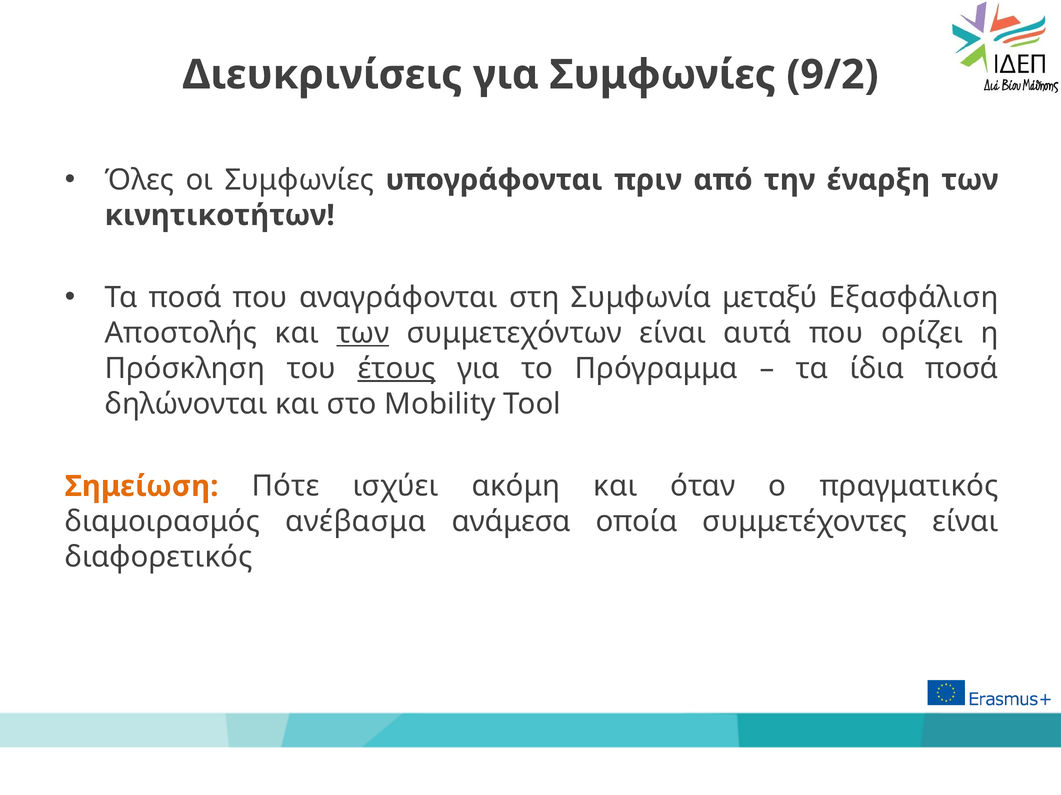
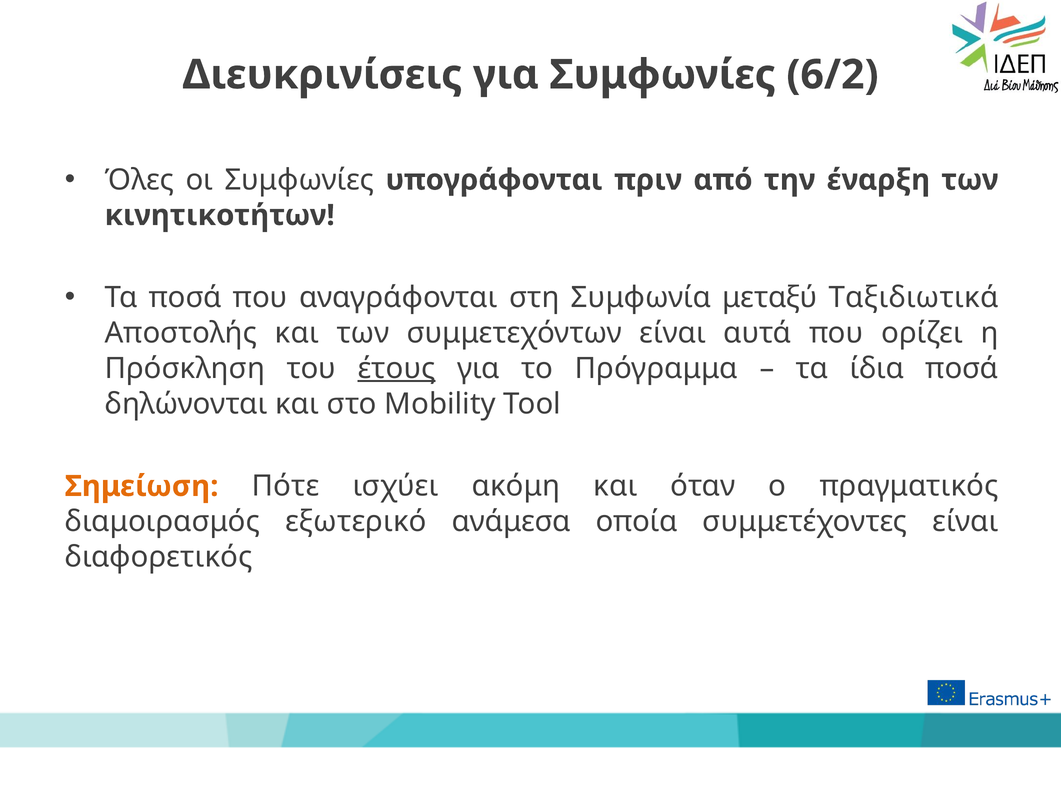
9/2: 9/2 -> 6/2 (832, 75)
Εξασφάλιση: Εξασφάλιση -> Ταξιδιωτικά (914, 298)
των underline: present -> none (363, 333)
ανέβασμα: ανέβασμα -> εξωτερικό (356, 522)
